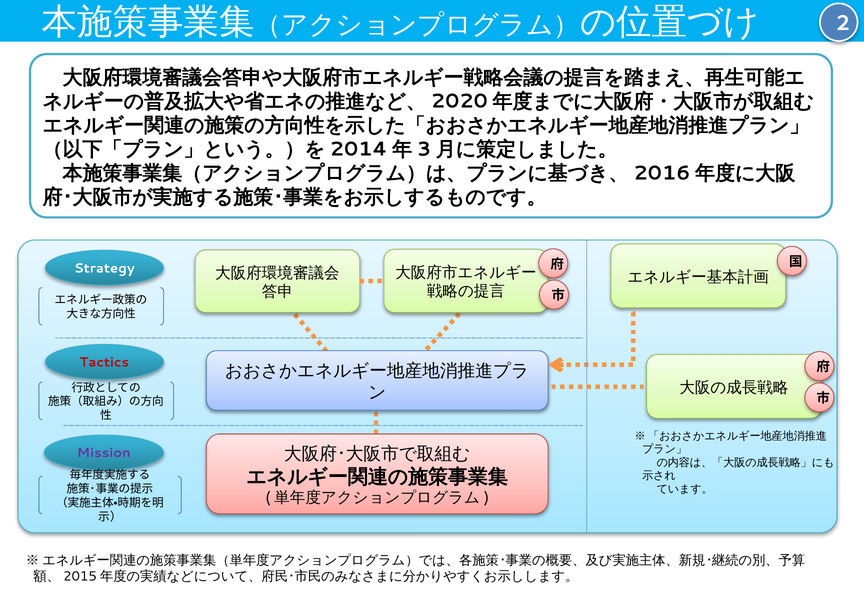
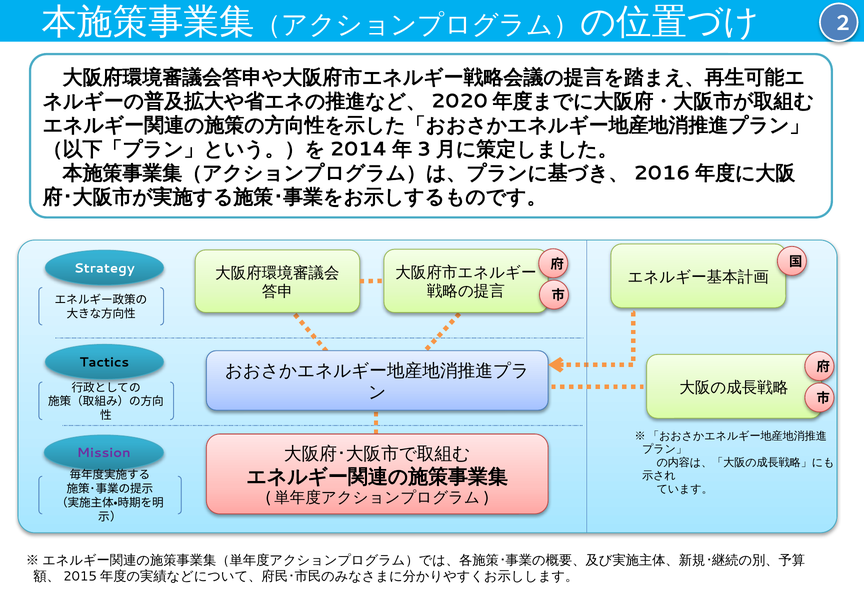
Tactics colour: red -> black (104, 362)
